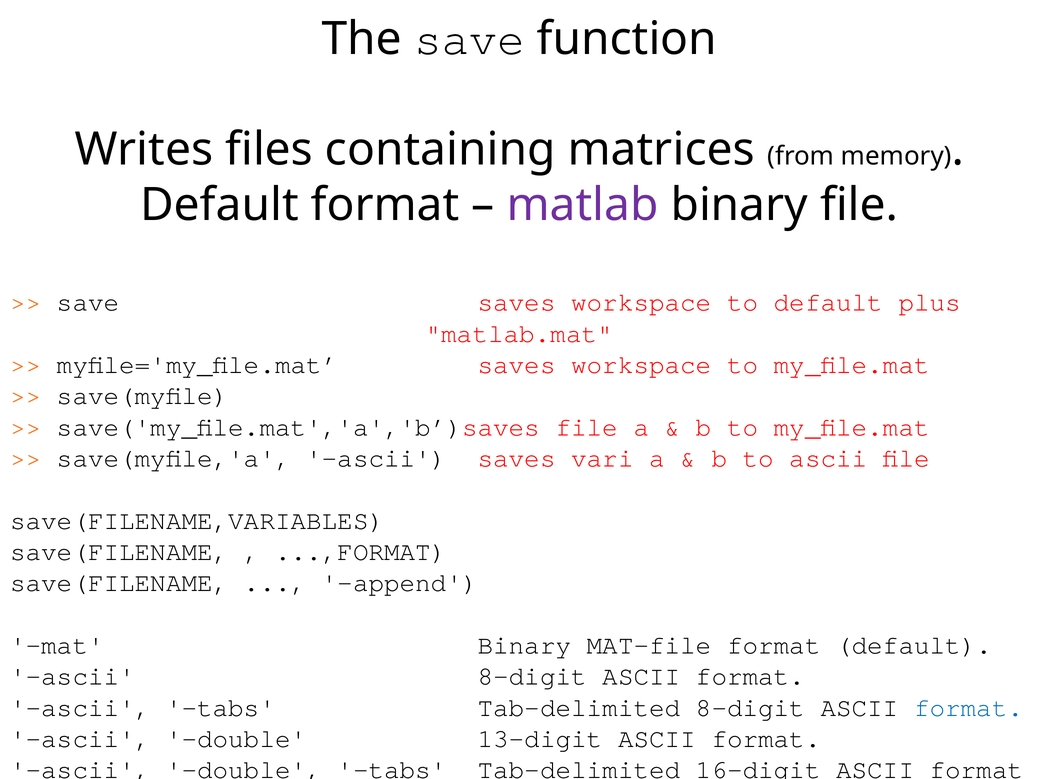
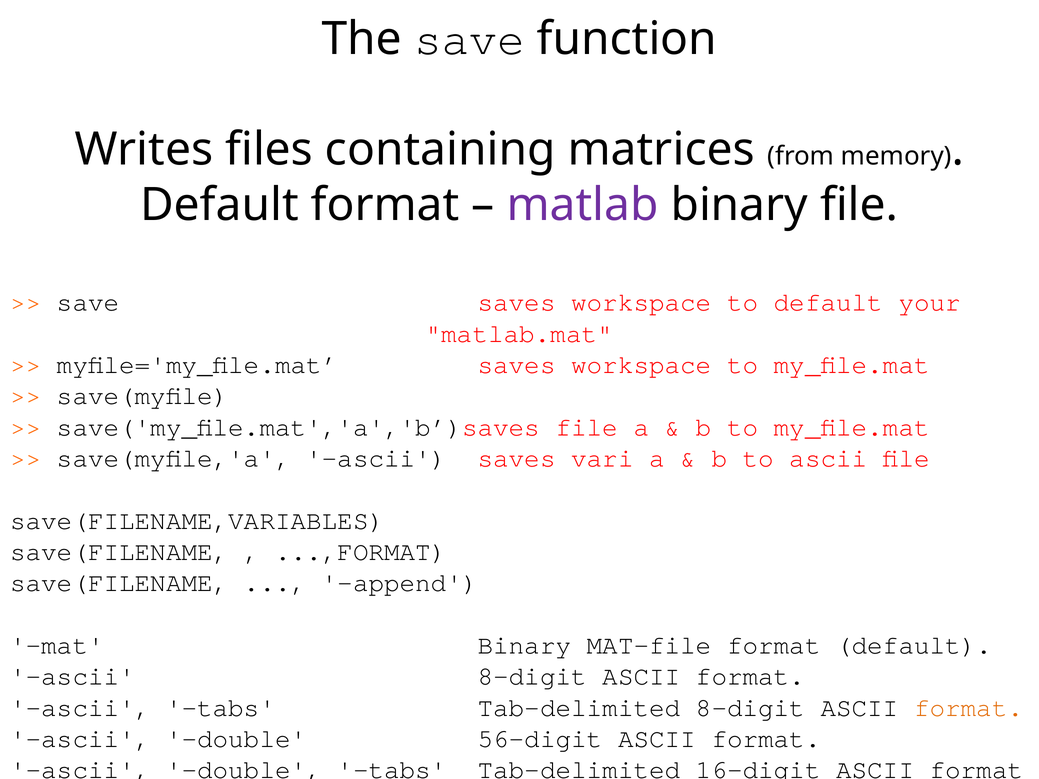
plus: plus -> your (930, 303)
format colour: blue -> orange (969, 708)
13-digit: 13-digit -> 56-digit (540, 739)
